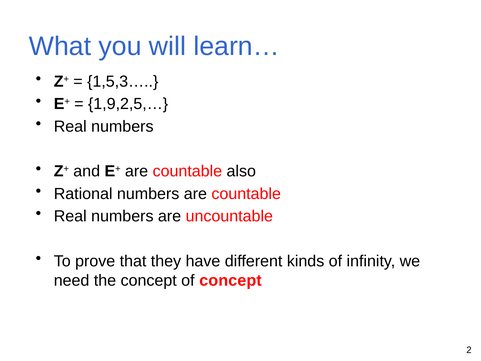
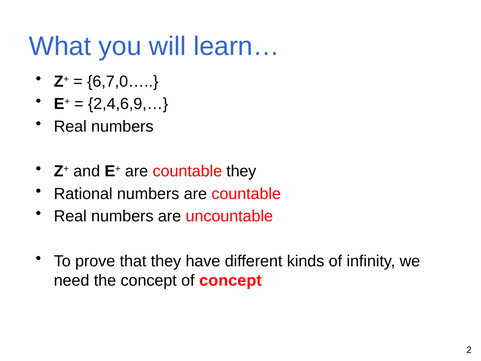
1,5,3…: 1,5,3… -> 6,7,0… (123, 81)
1,9,2,5,…: 1,9,2,5,… -> 2,4,6,9,… (128, 104)
countable also: also -> they (241, 171)
